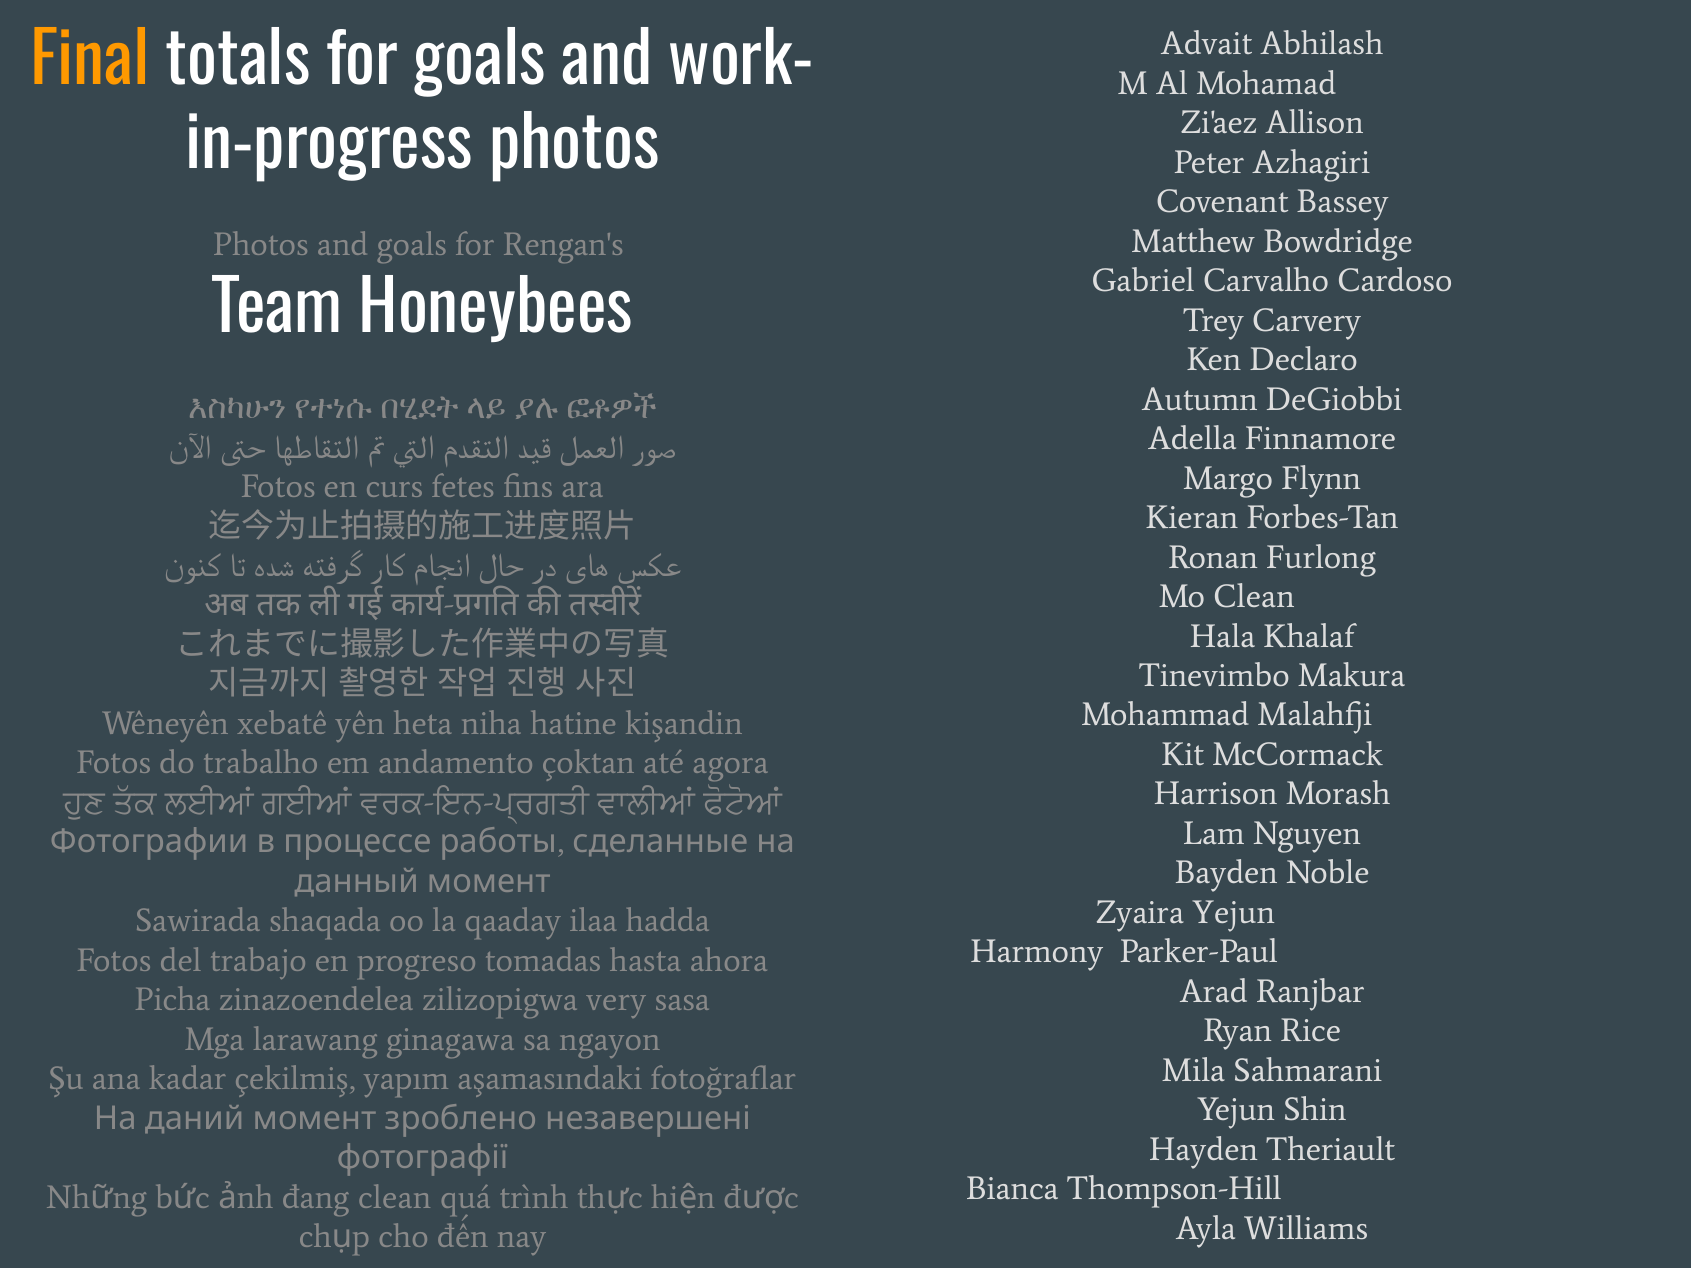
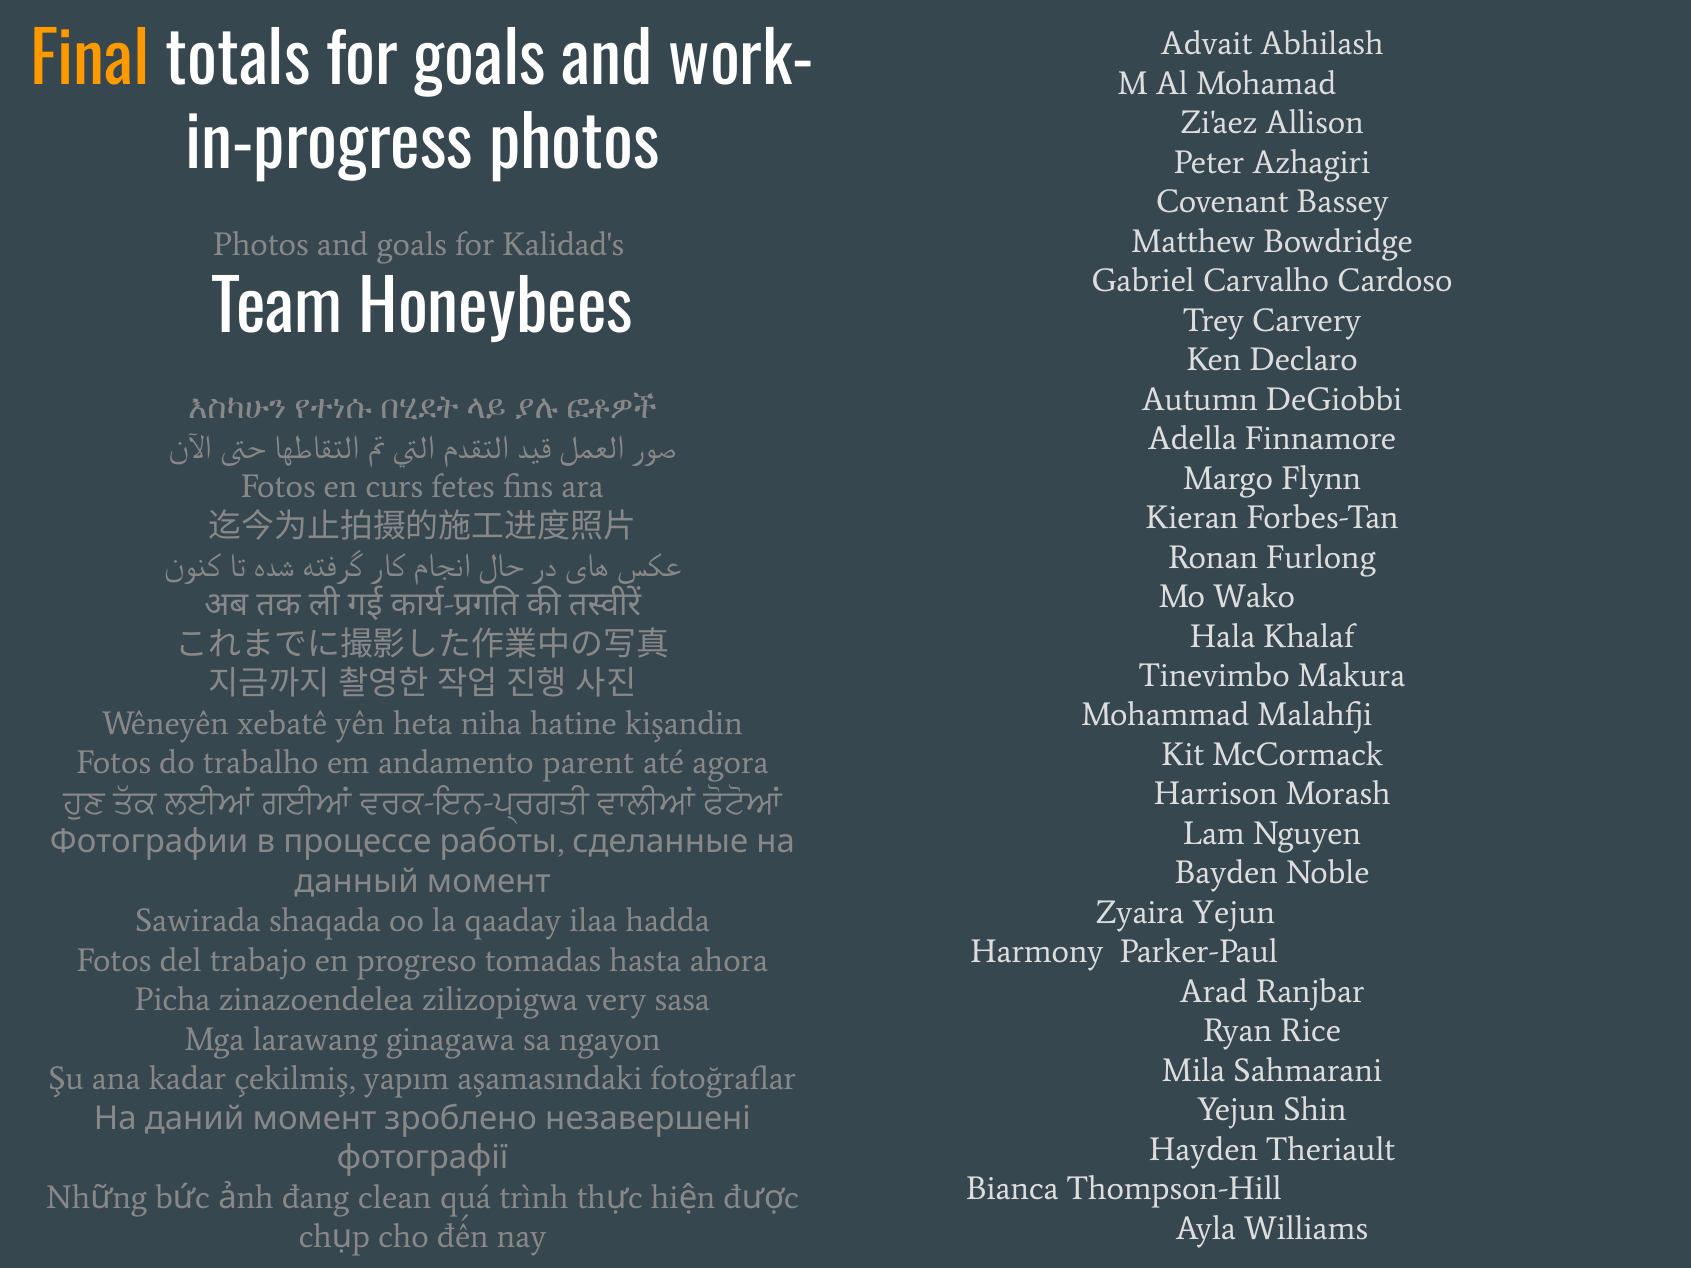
Rengan's: Rengan's -> Kalidad's (563, 244)
Mo Clean: Clean -> Wako (1254, 597)
çoktan: çoktan -> parent (588, 763)
